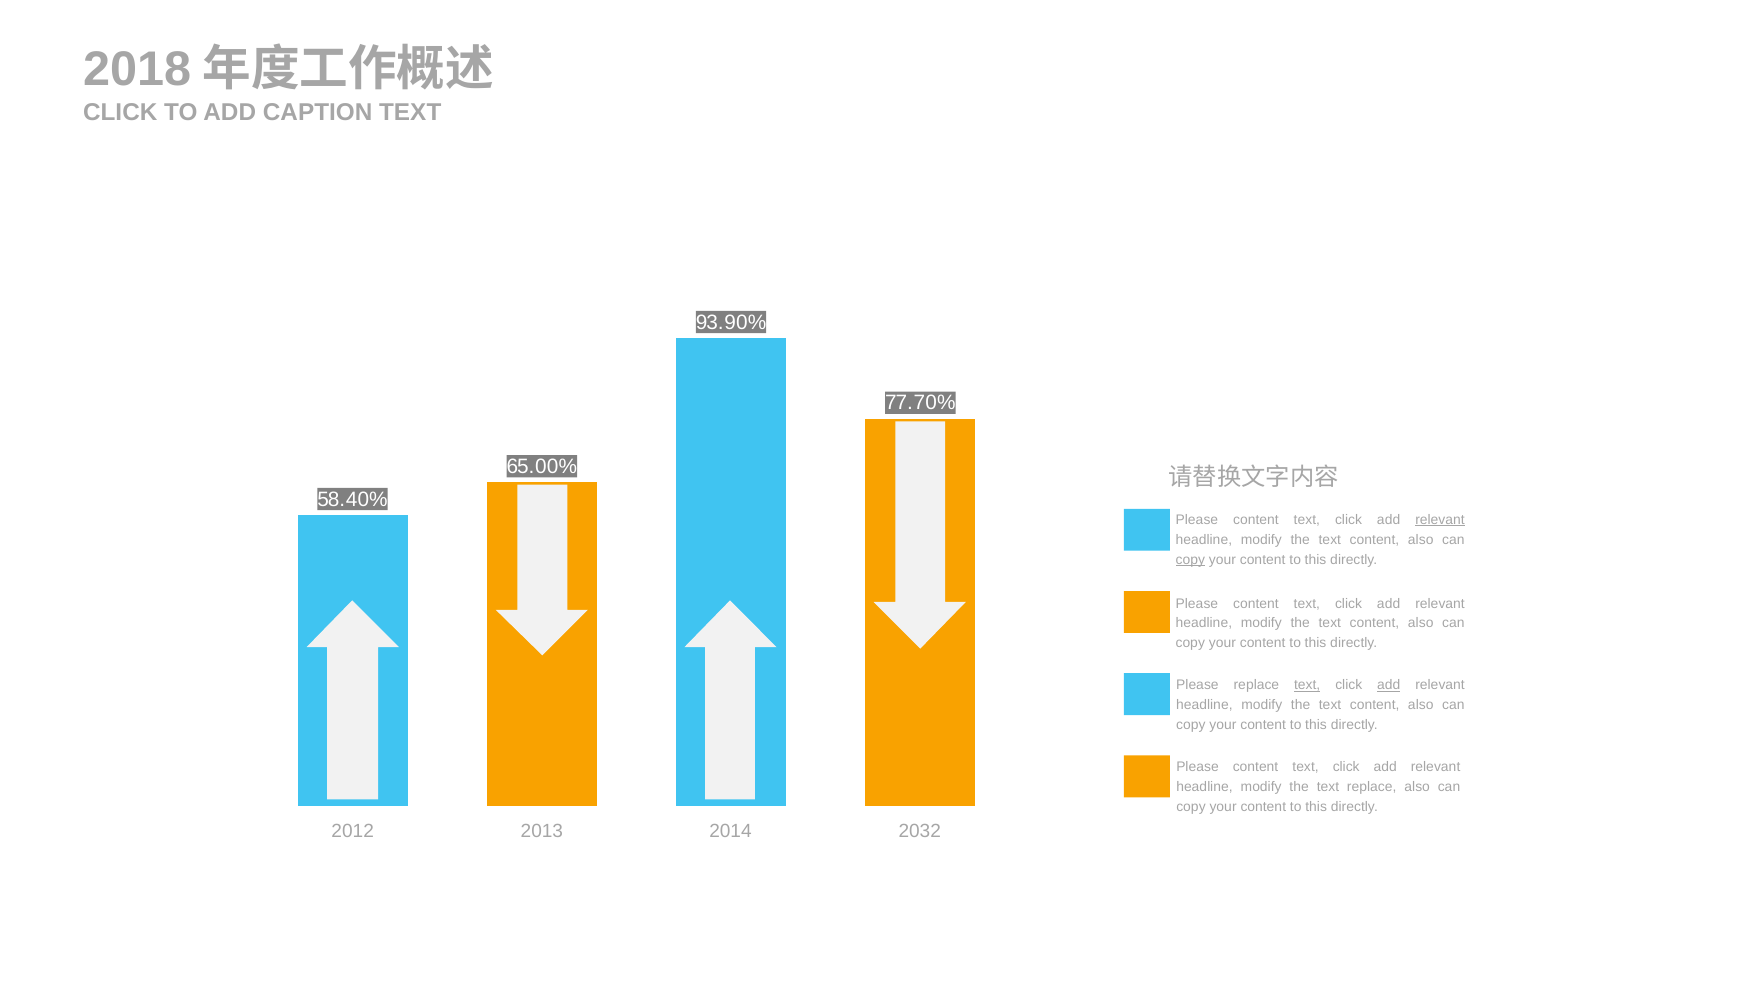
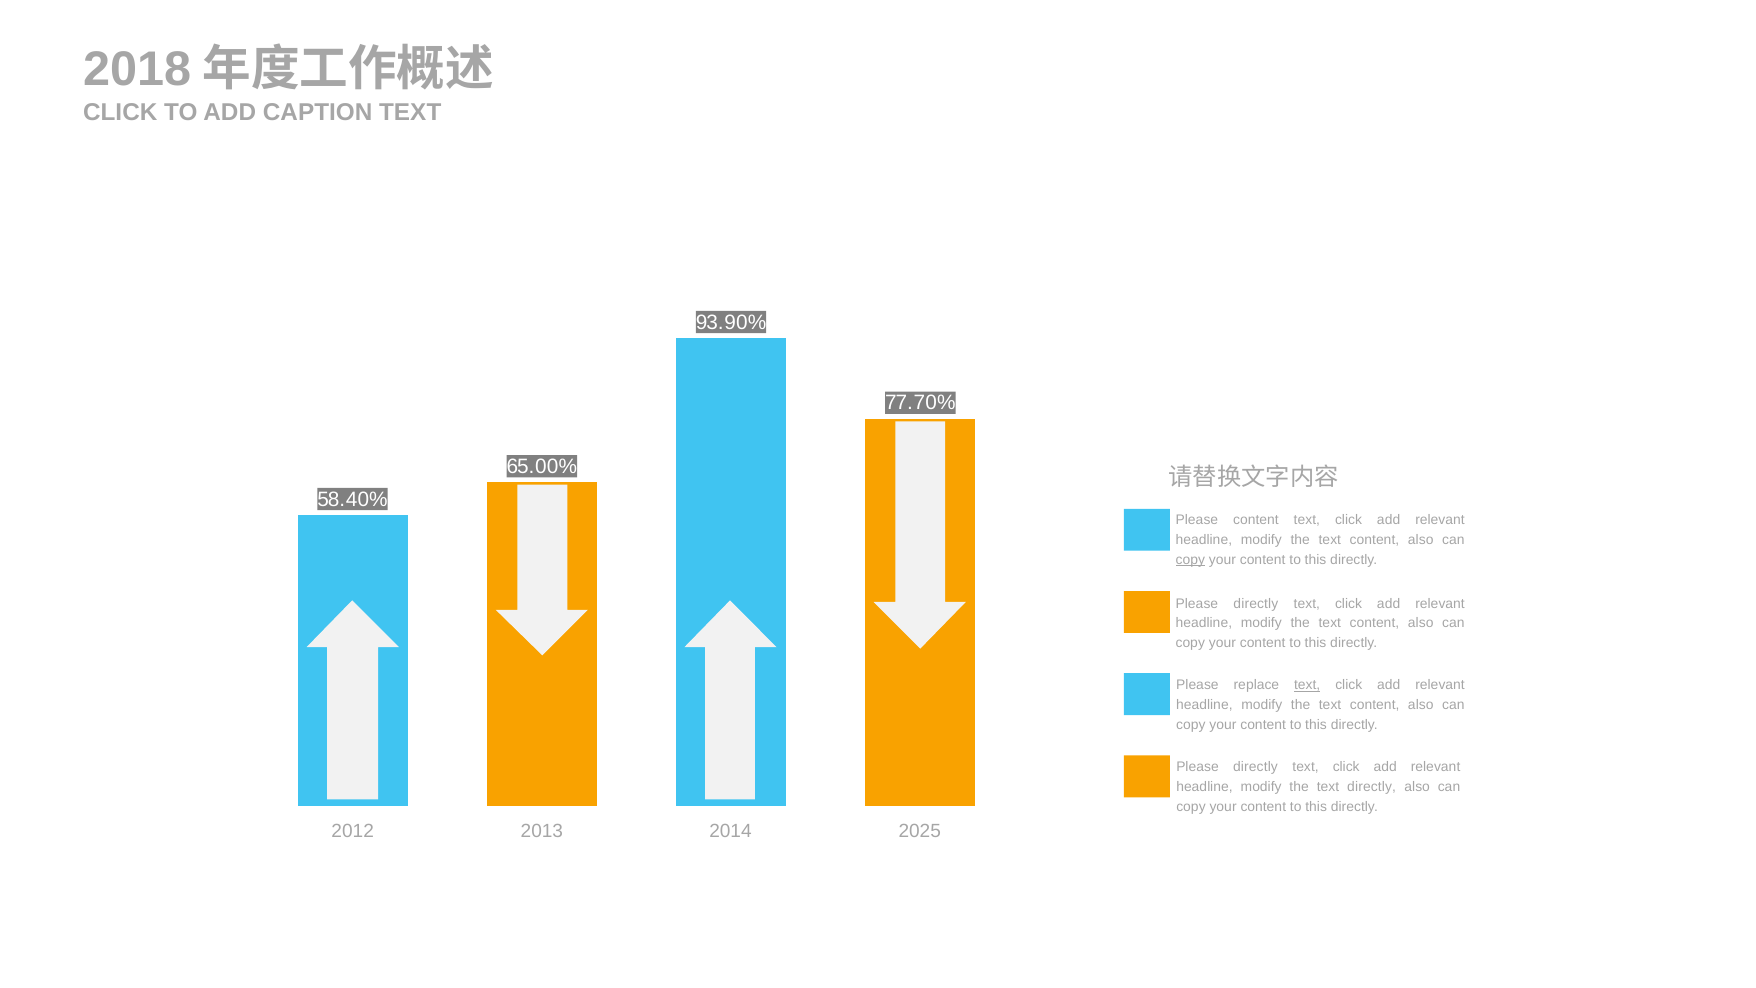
relevant underline: present -> none (1440, 520)
content: content -> directly (1256, 603)
add underline: present -> none (1389, 685)
content: content -> directly (1255, 767)
text replace: replace -> directly (1372, 787)
2032: 2032 -> 2025 (920, 831)
